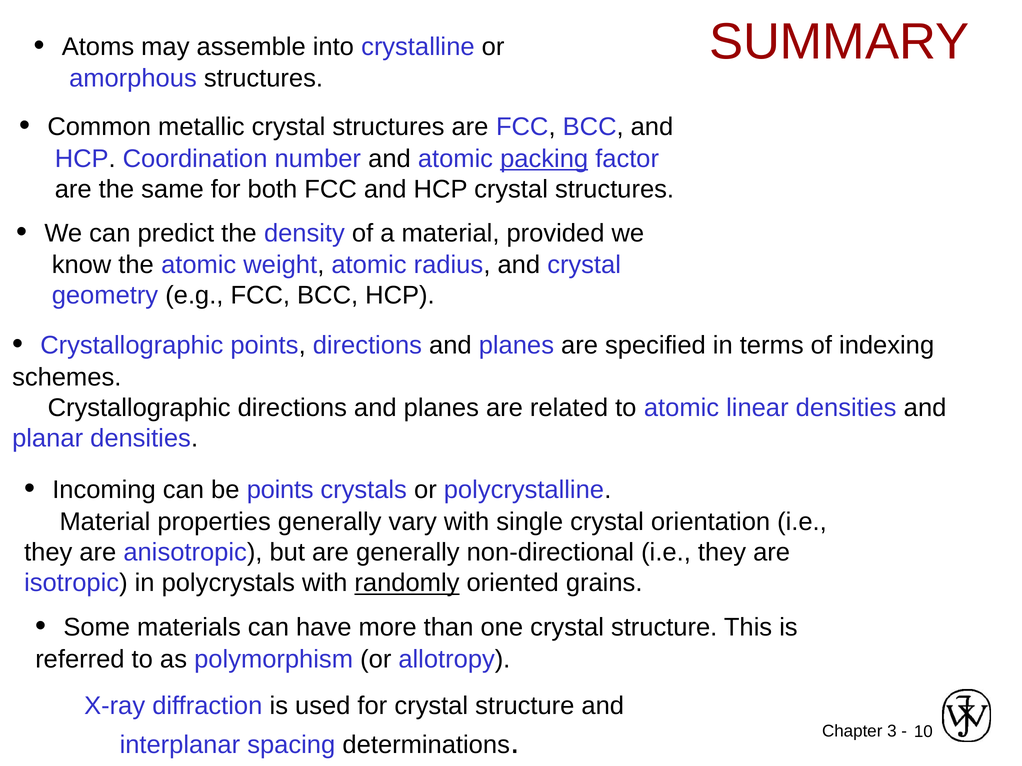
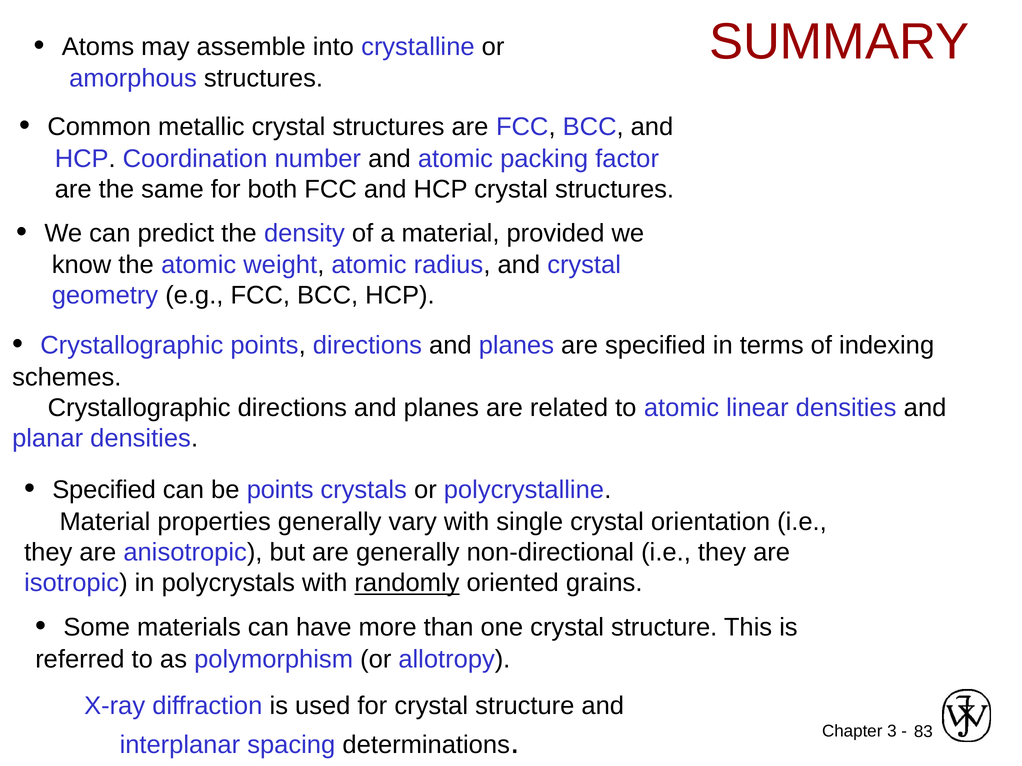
packing underline: present -> none (544, 159)
Incoming: Incoming -> Specified (104, 490)
10: 10 -> 83 (923, 732)
